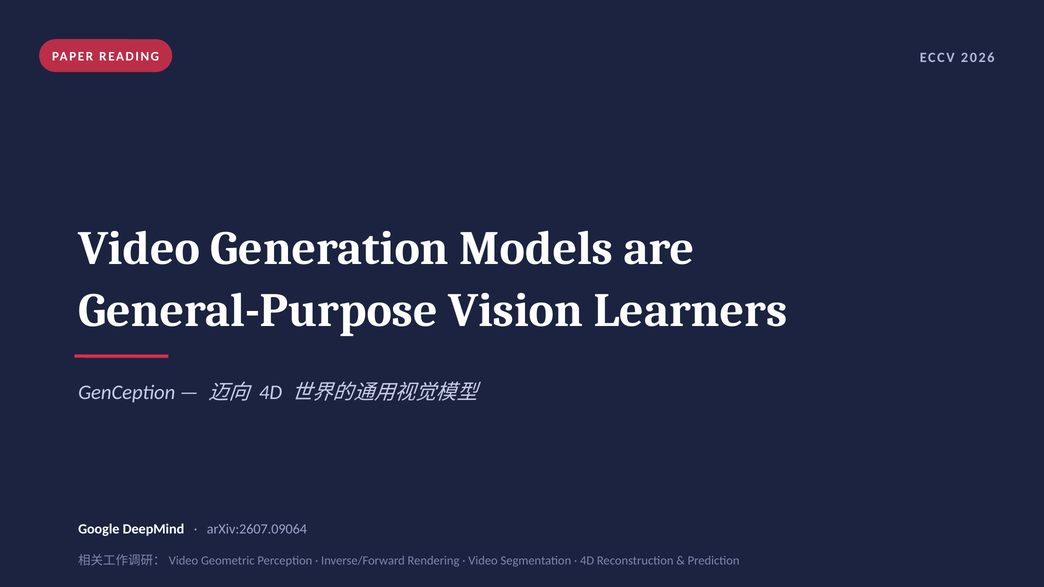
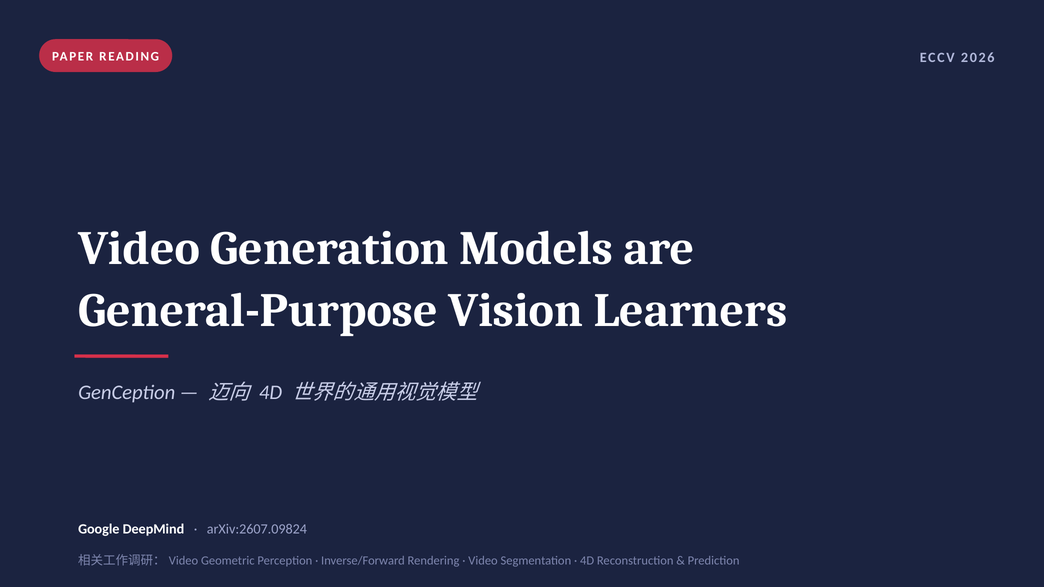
arXiv:2607.09064: arXiv:2607.09064 -> arXiv:2607.09824 (257, 529)
